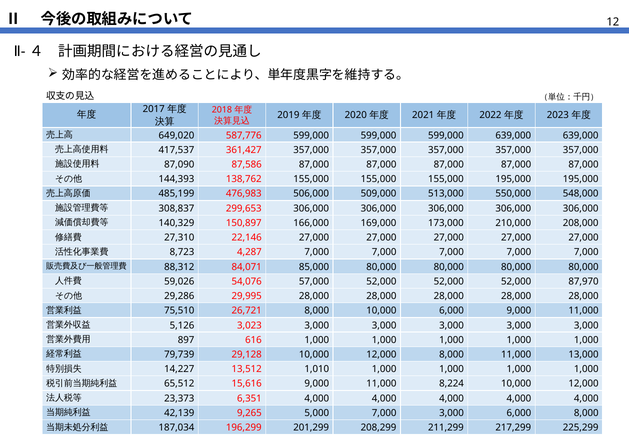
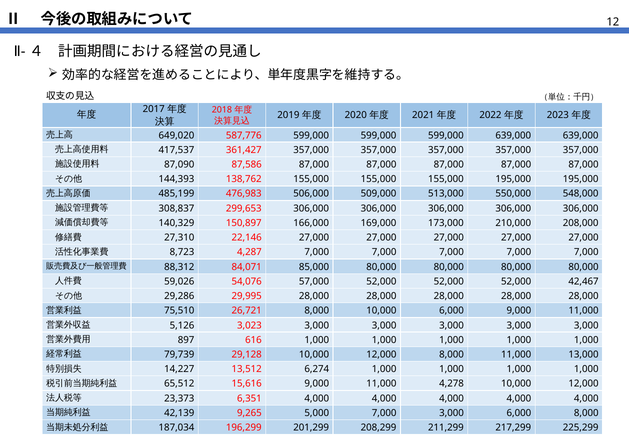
87,970: 87,970 -> 42,467 (583, 282)
1,010: 1,010 -> 6,274 (317, 370)
8,224: 8,224 -> 4,278 (451, 384)
